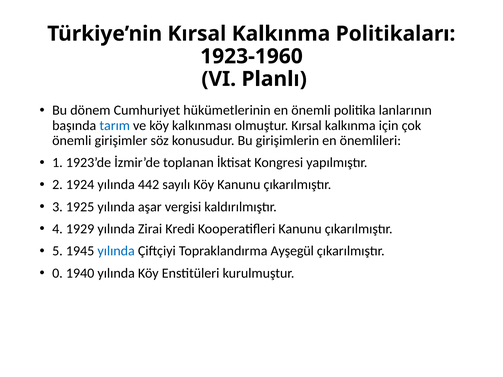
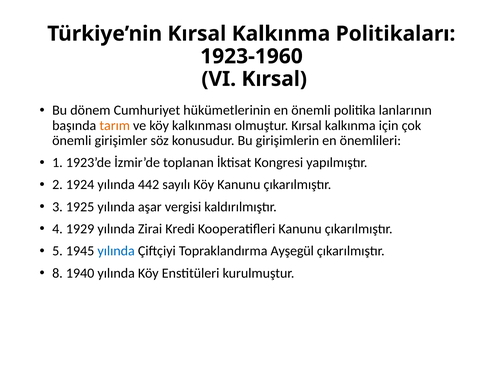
VI Planlı: Planlı -> Kırsal (274, 79)
tarım colour: blue -> orange (115, 126)
0: 0 -> 8 (57, 273)
